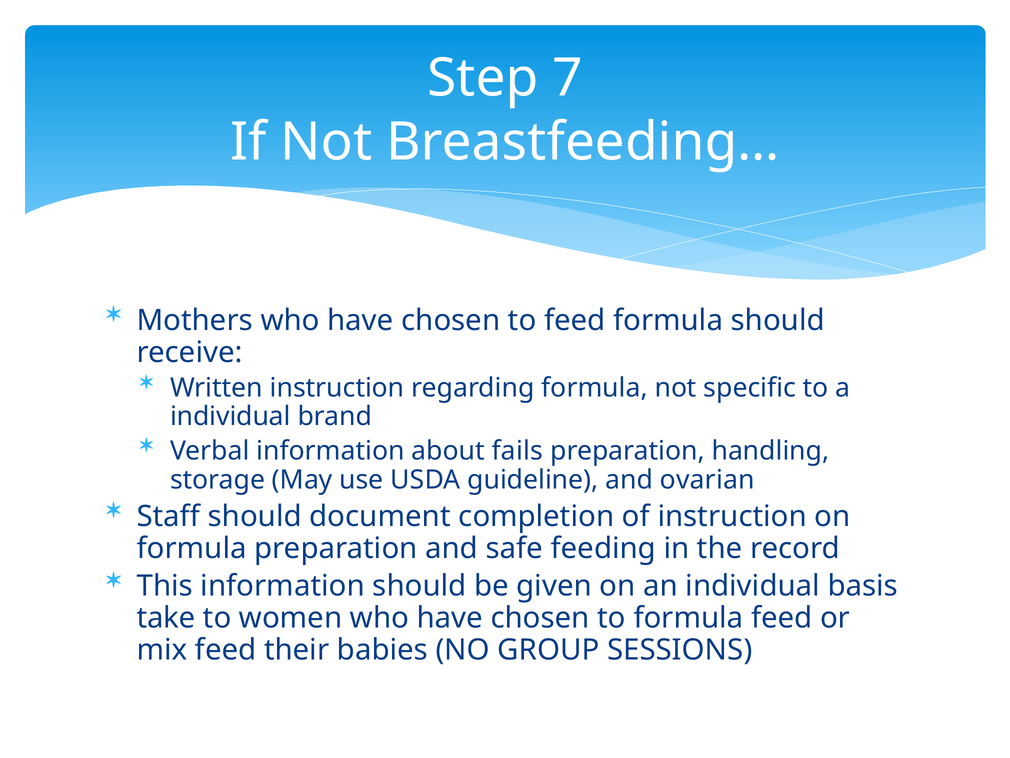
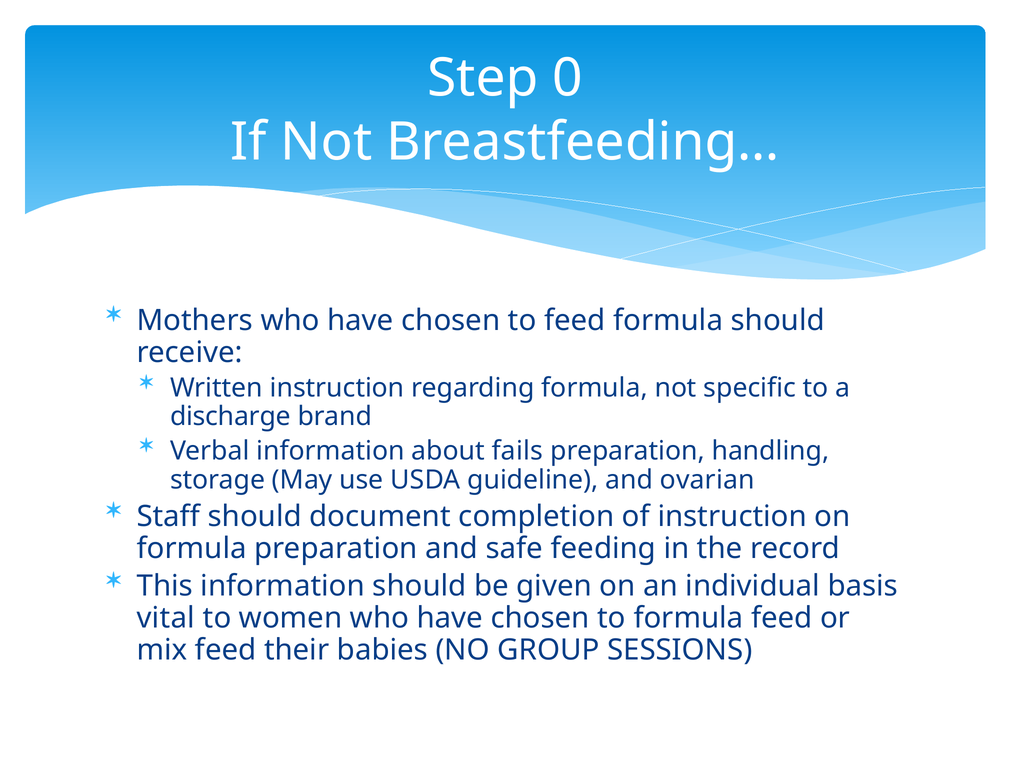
7: 7 -> 0 (568, 78)
individual: individual -> discharge (230, 416)
take: take -> vital (166, 618)
